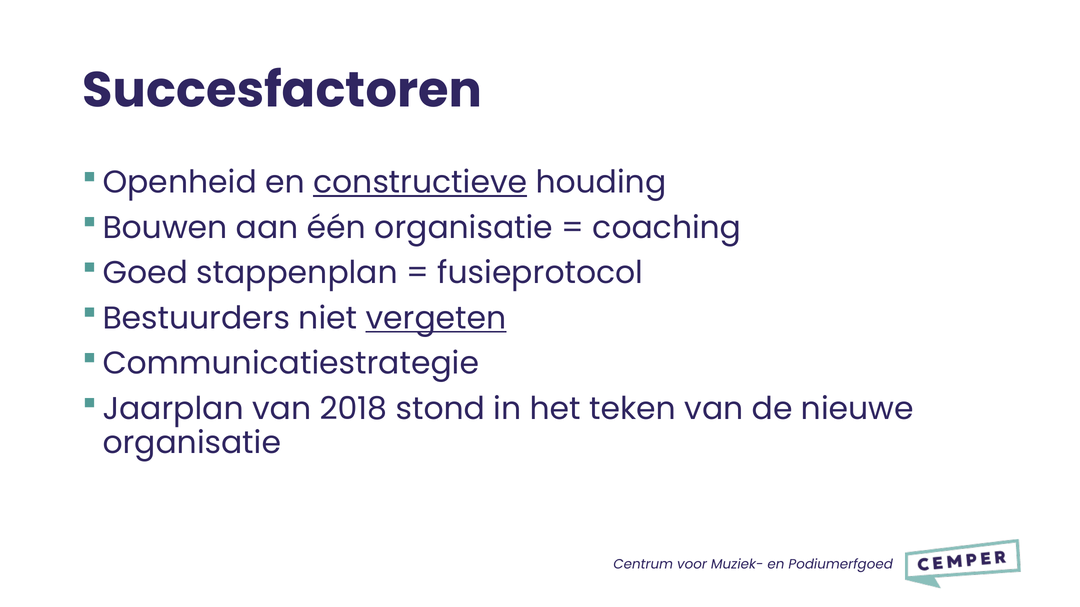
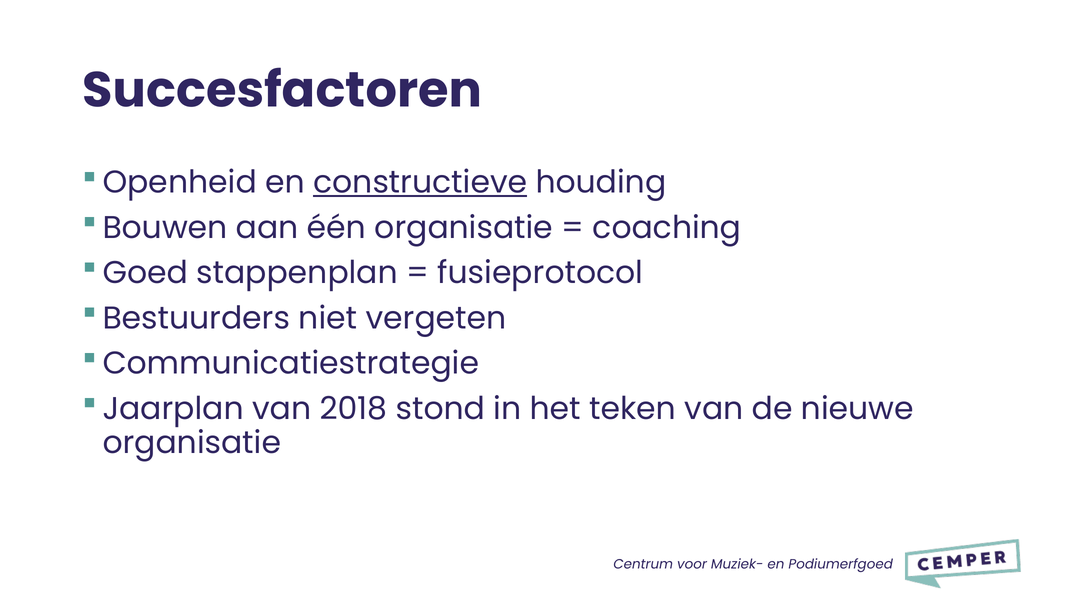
vergeten underline: present -> none (436, 318)
